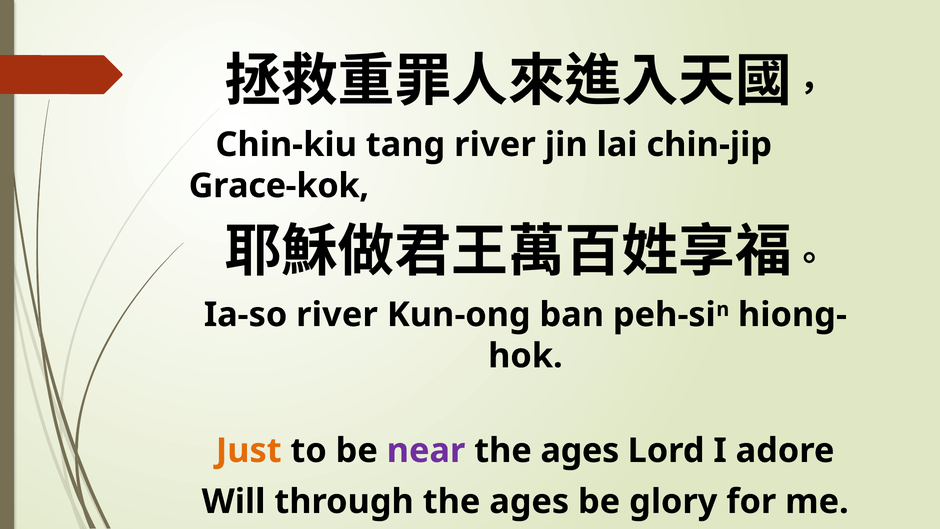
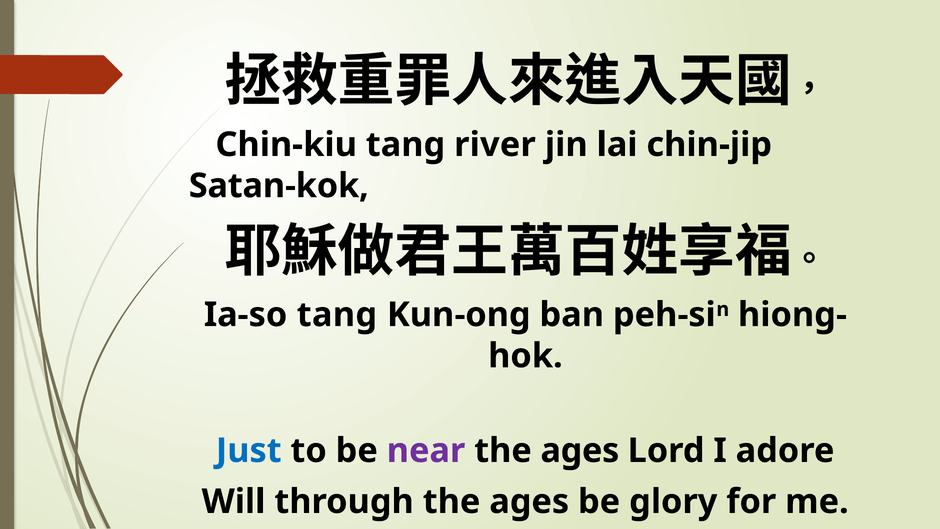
Grace-kok: Grace-kok -> Satan-kok (279, 186)
Ia-so river: river -> tang (337, 315)
Just colour: orange -> blue (249, 450)
